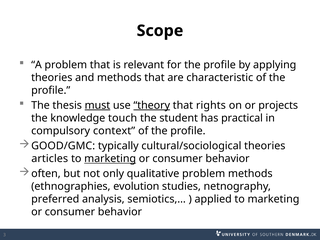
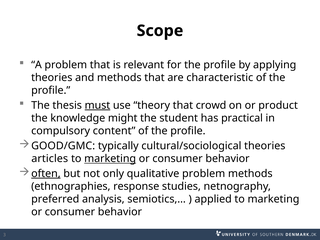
theory underline: present -> none (152, 105)
rights: rights -> crowd (211, 105)
projects: projects -> product (278, 105)
touch: touch -> might (123, 118)
context: context -> content (114, 131)
often underline: none -> present (46, 174)
evolution: evolution -> response (136, 186)
